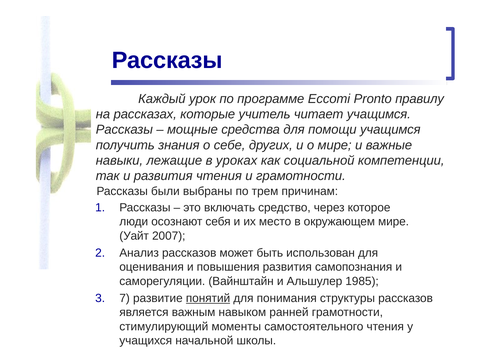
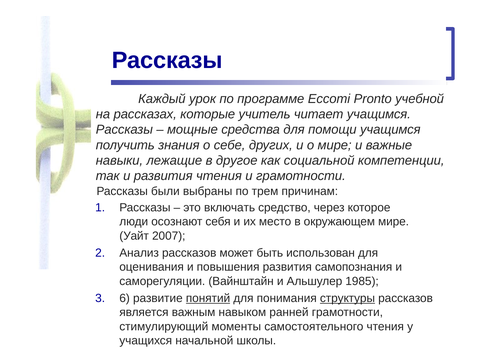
правилу: правилу -> учебной (420, 99)
уроках: уроках -> другое (237, 160)
7: 7 -> 6 (125, 298)
структуры underline: none -> present (347, 298)
